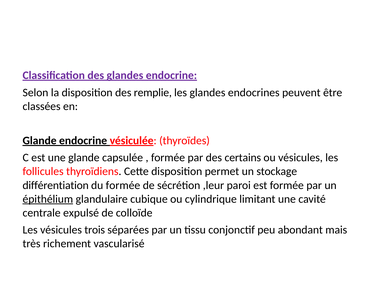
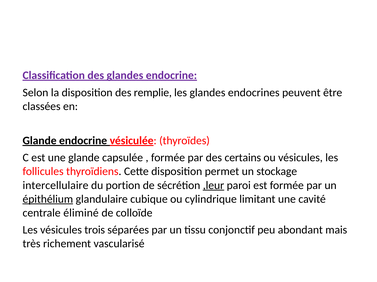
différentiation: différentiation -> intercellulaire (56, 186)
du formée: formée -> portion (123, 186)
,leur underline: none -> present (213, 186)
expulsé: expulsé -> éliminé (81, 213)
